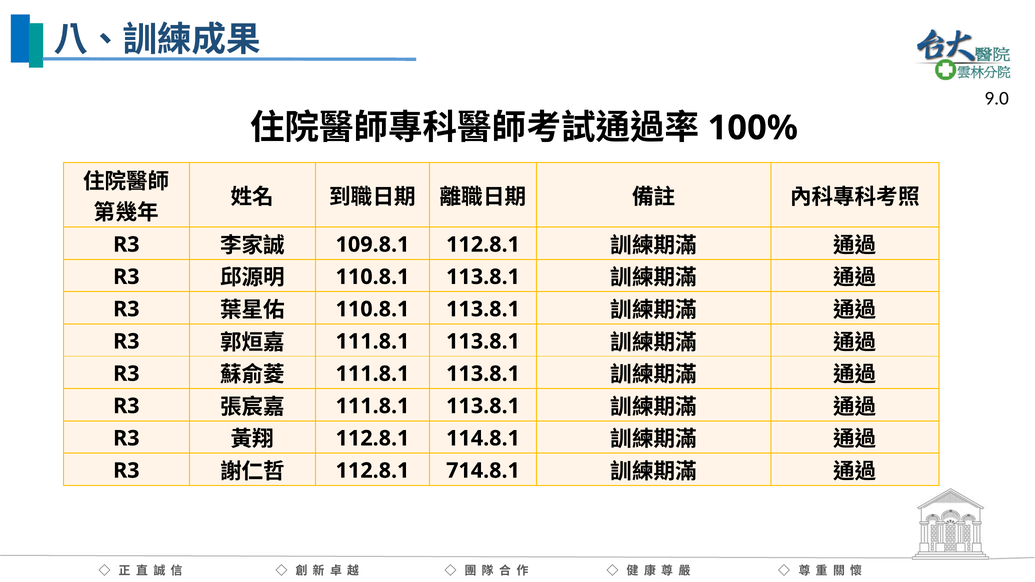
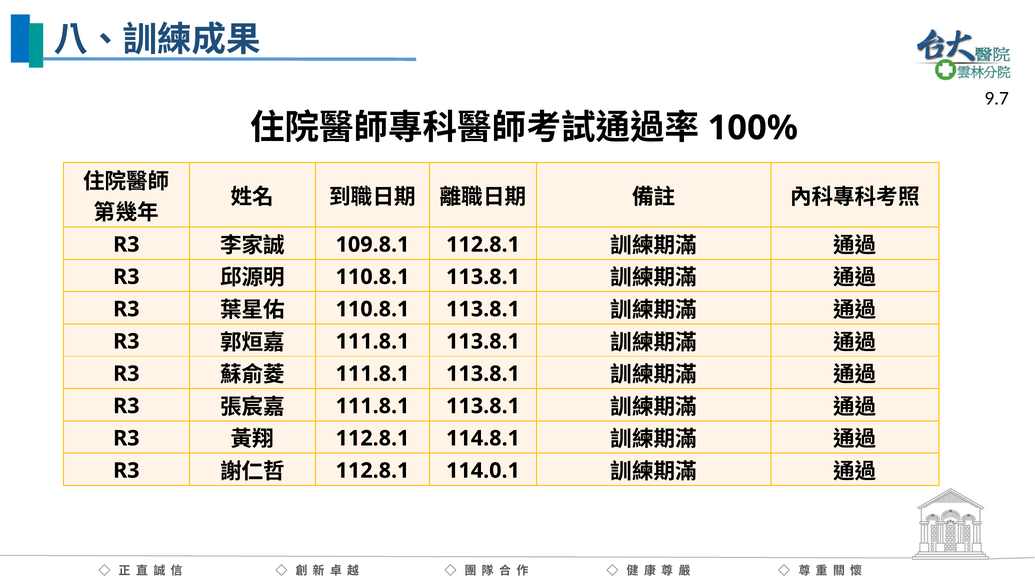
9.0: 9.0 -> 9.7 (997, 98)
714.8.1: 714.8.1 -> 114.0.1 (483, 471)
